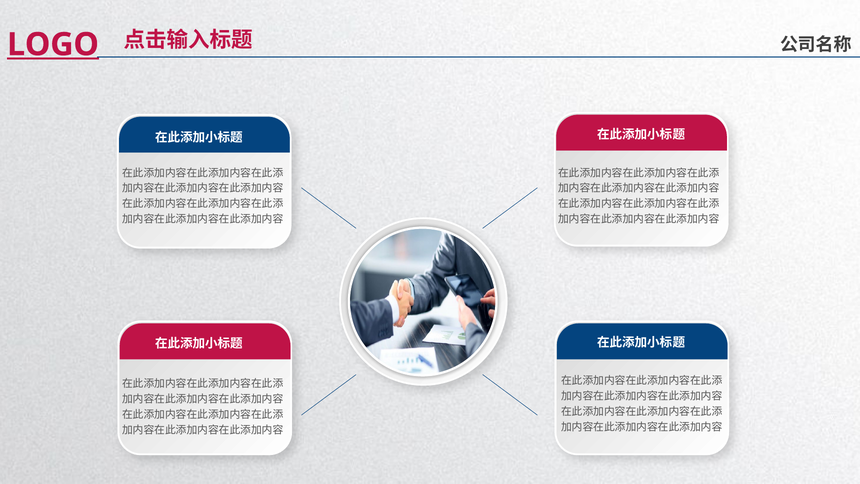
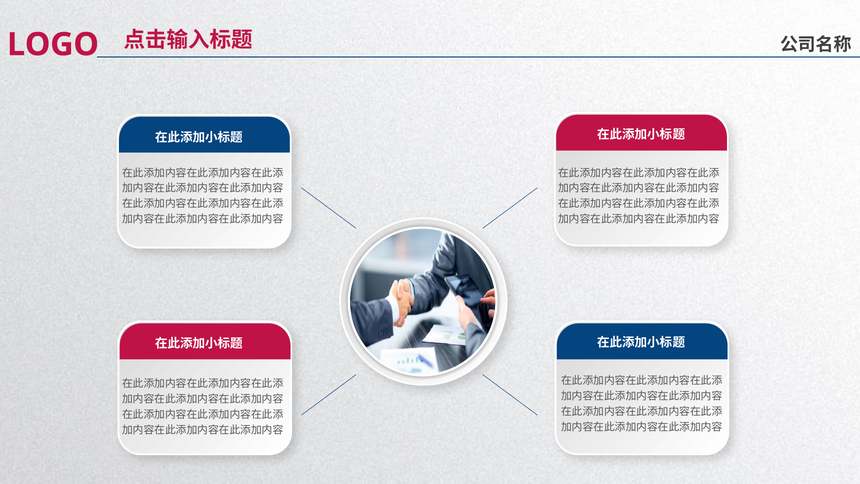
LOGO underline: present -> none (53, 45)
